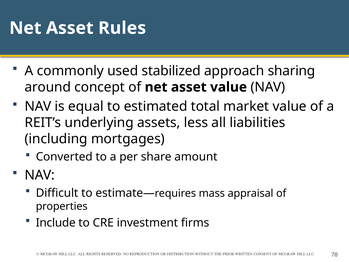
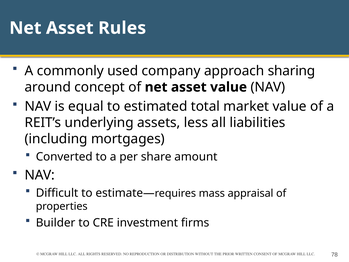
stabilized: stabilized -> company (171, 71)
Include: Include -> Builder (56, 223)
